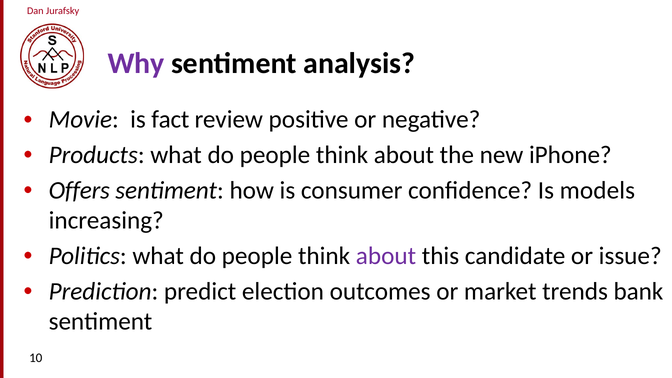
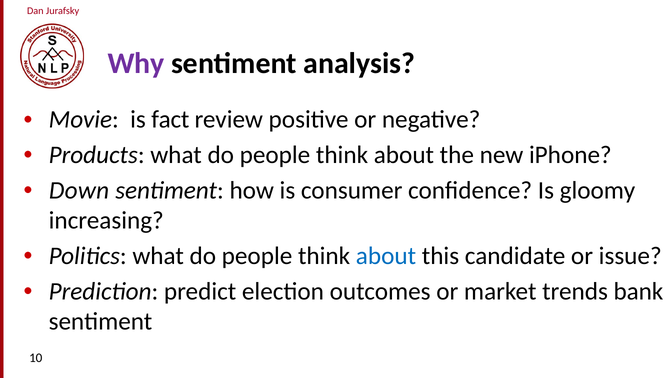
Offers: Offers -> Down (79, 190)
models: models -> gloomy (597, 190)
about colour: purple -> blue (386, 256)
